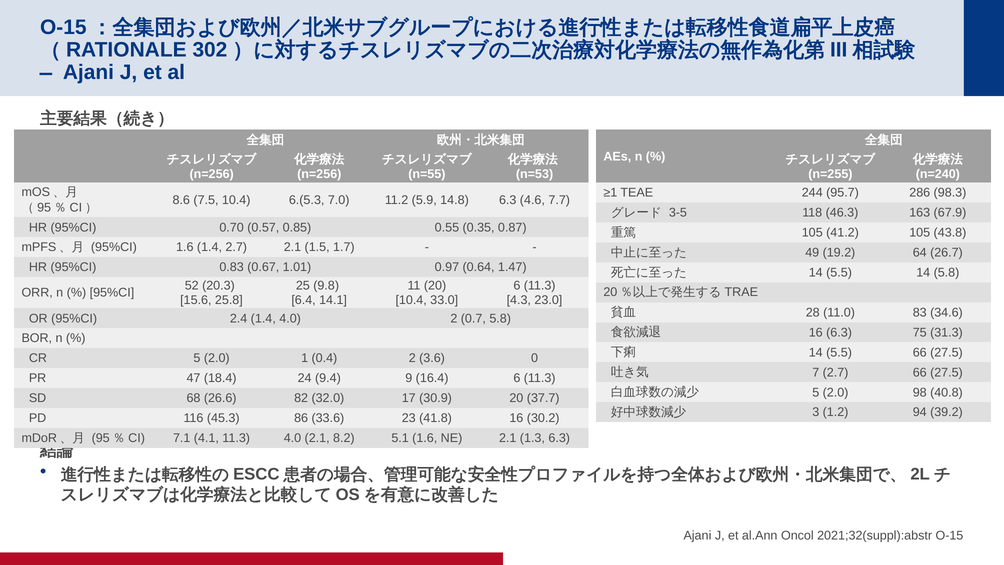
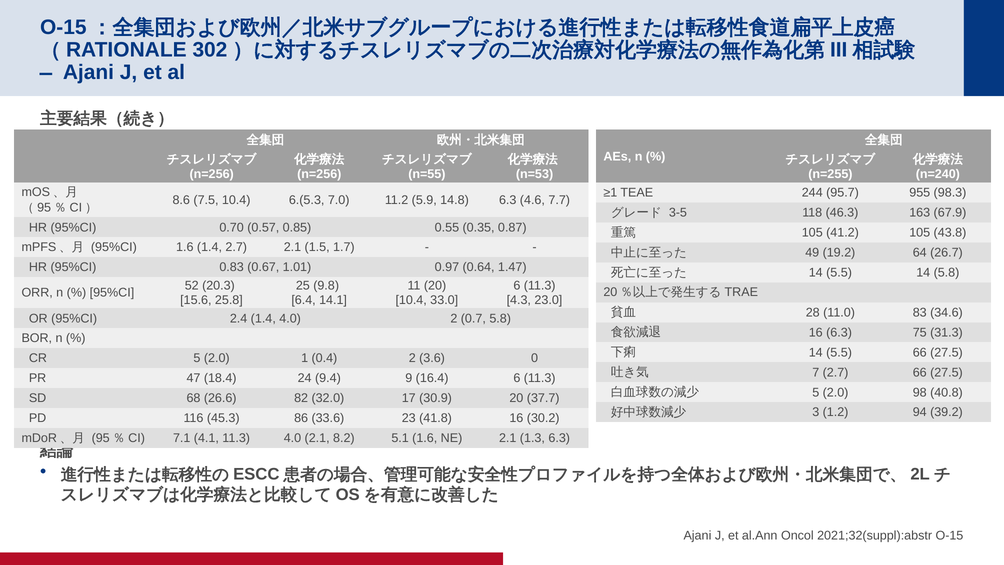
286: 286 -> 955 (920, 193)
